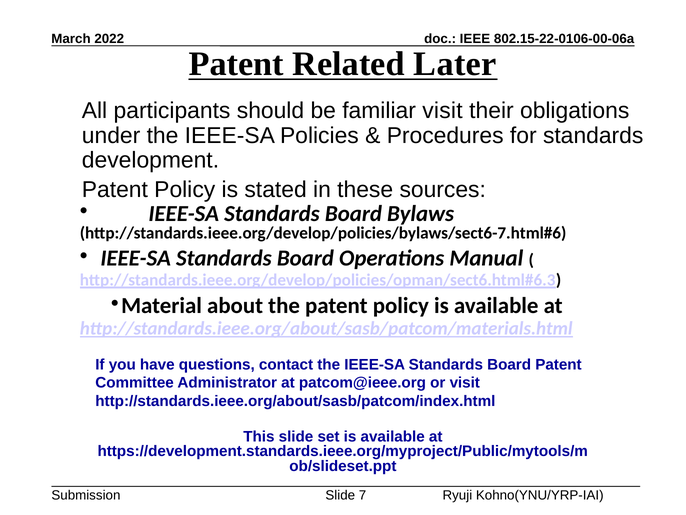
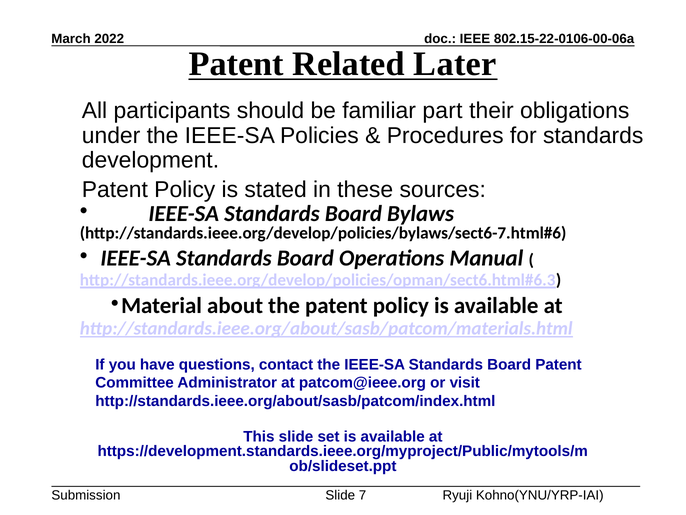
familiar visit: visit -> part (442, 111)
